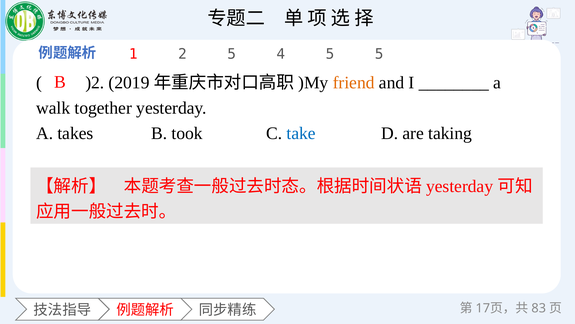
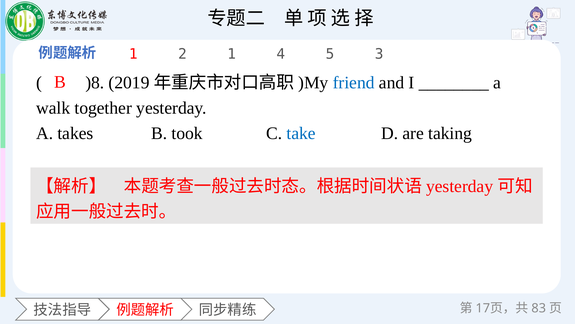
2 5: 5 -> 1 (232, 54)
5 5: 5 -> 3 (379, 54)
)2: )2 -> )8 (95, 83)
friend colour: orange -> blue (354, 83)
